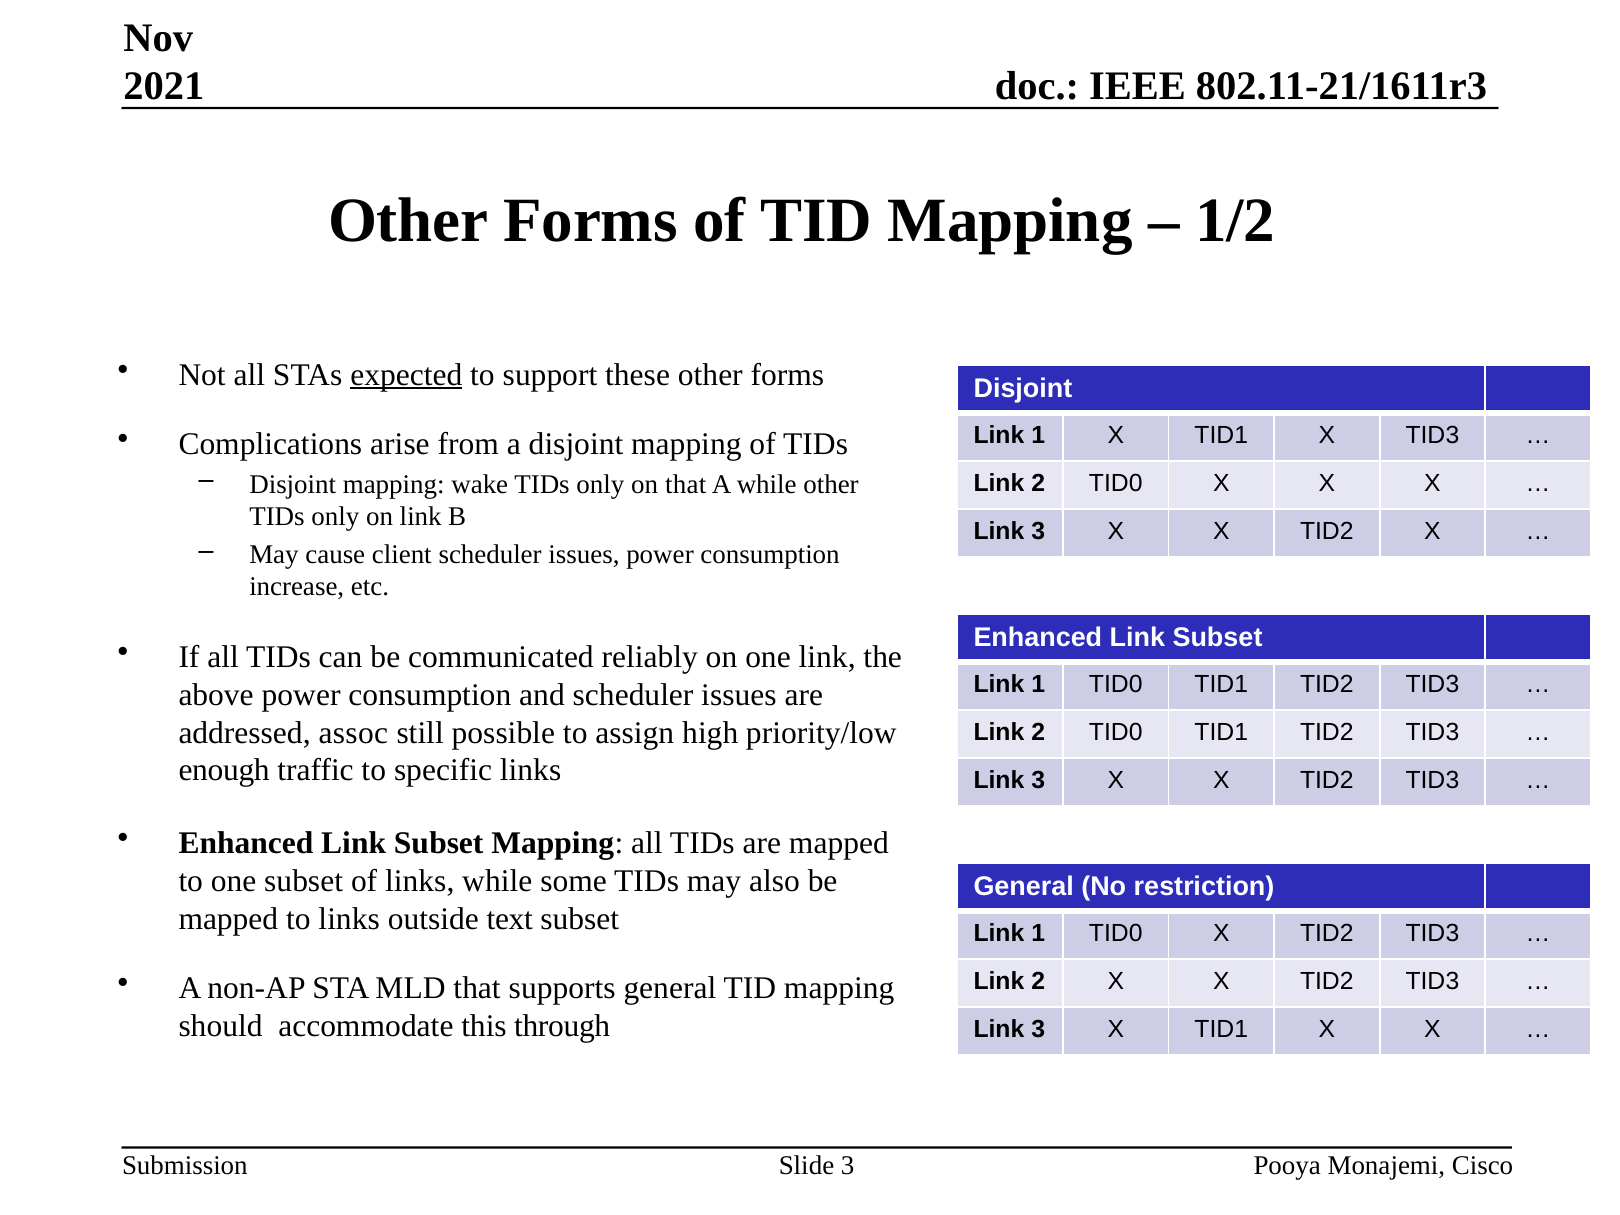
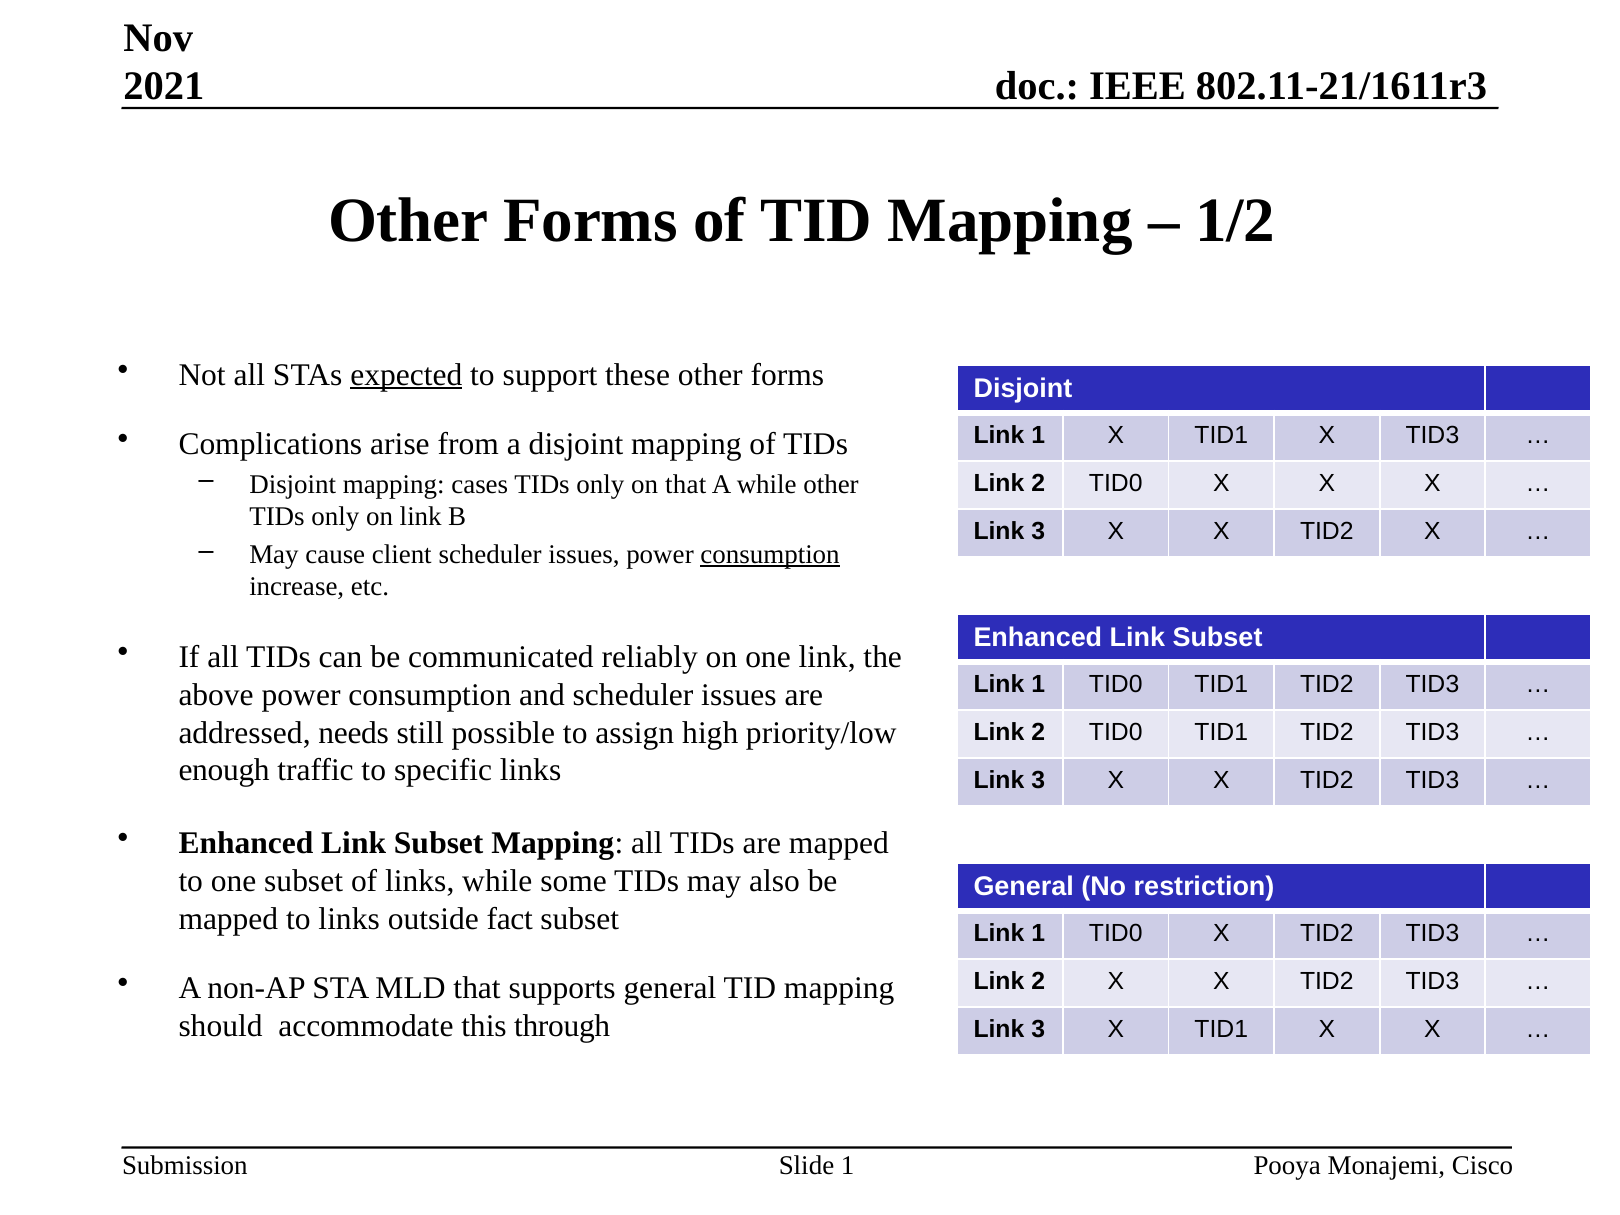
wake: wake -> cases (480, 484)
consumption underline: none -> present (770, 555)
assoc: assoc -> needs (354, 733)
text: text -> fact (510, 919)
Slide 3: 3 -> 1 (848, 1165)
